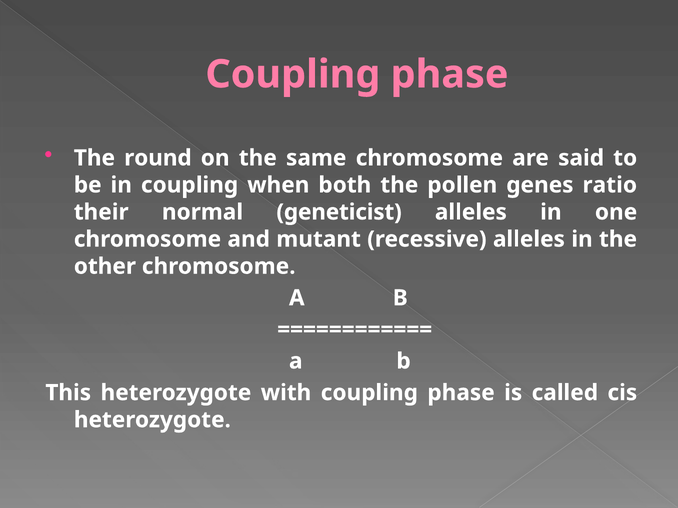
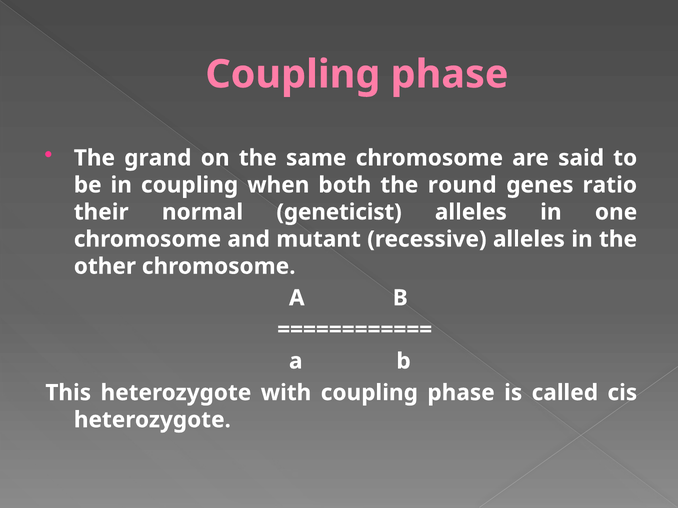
round: round -> grand (158, 158)
pollen: pollen -> round (462, 185)
